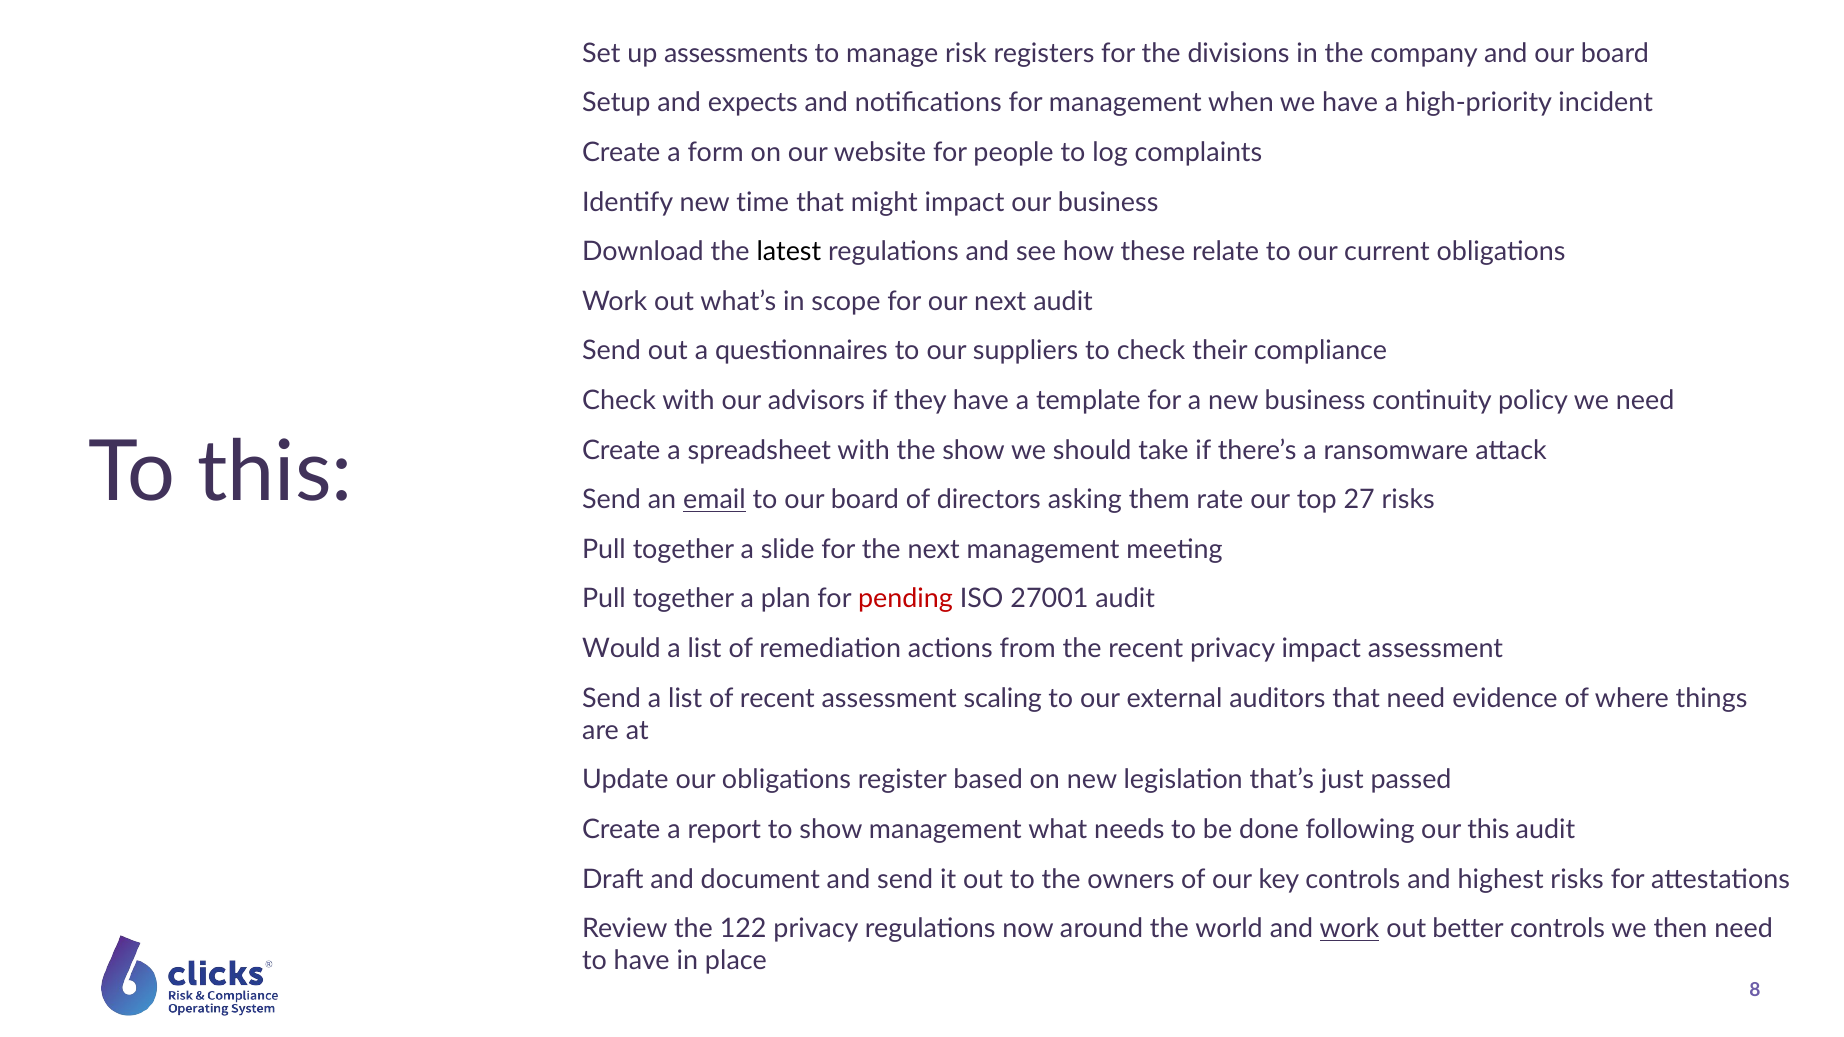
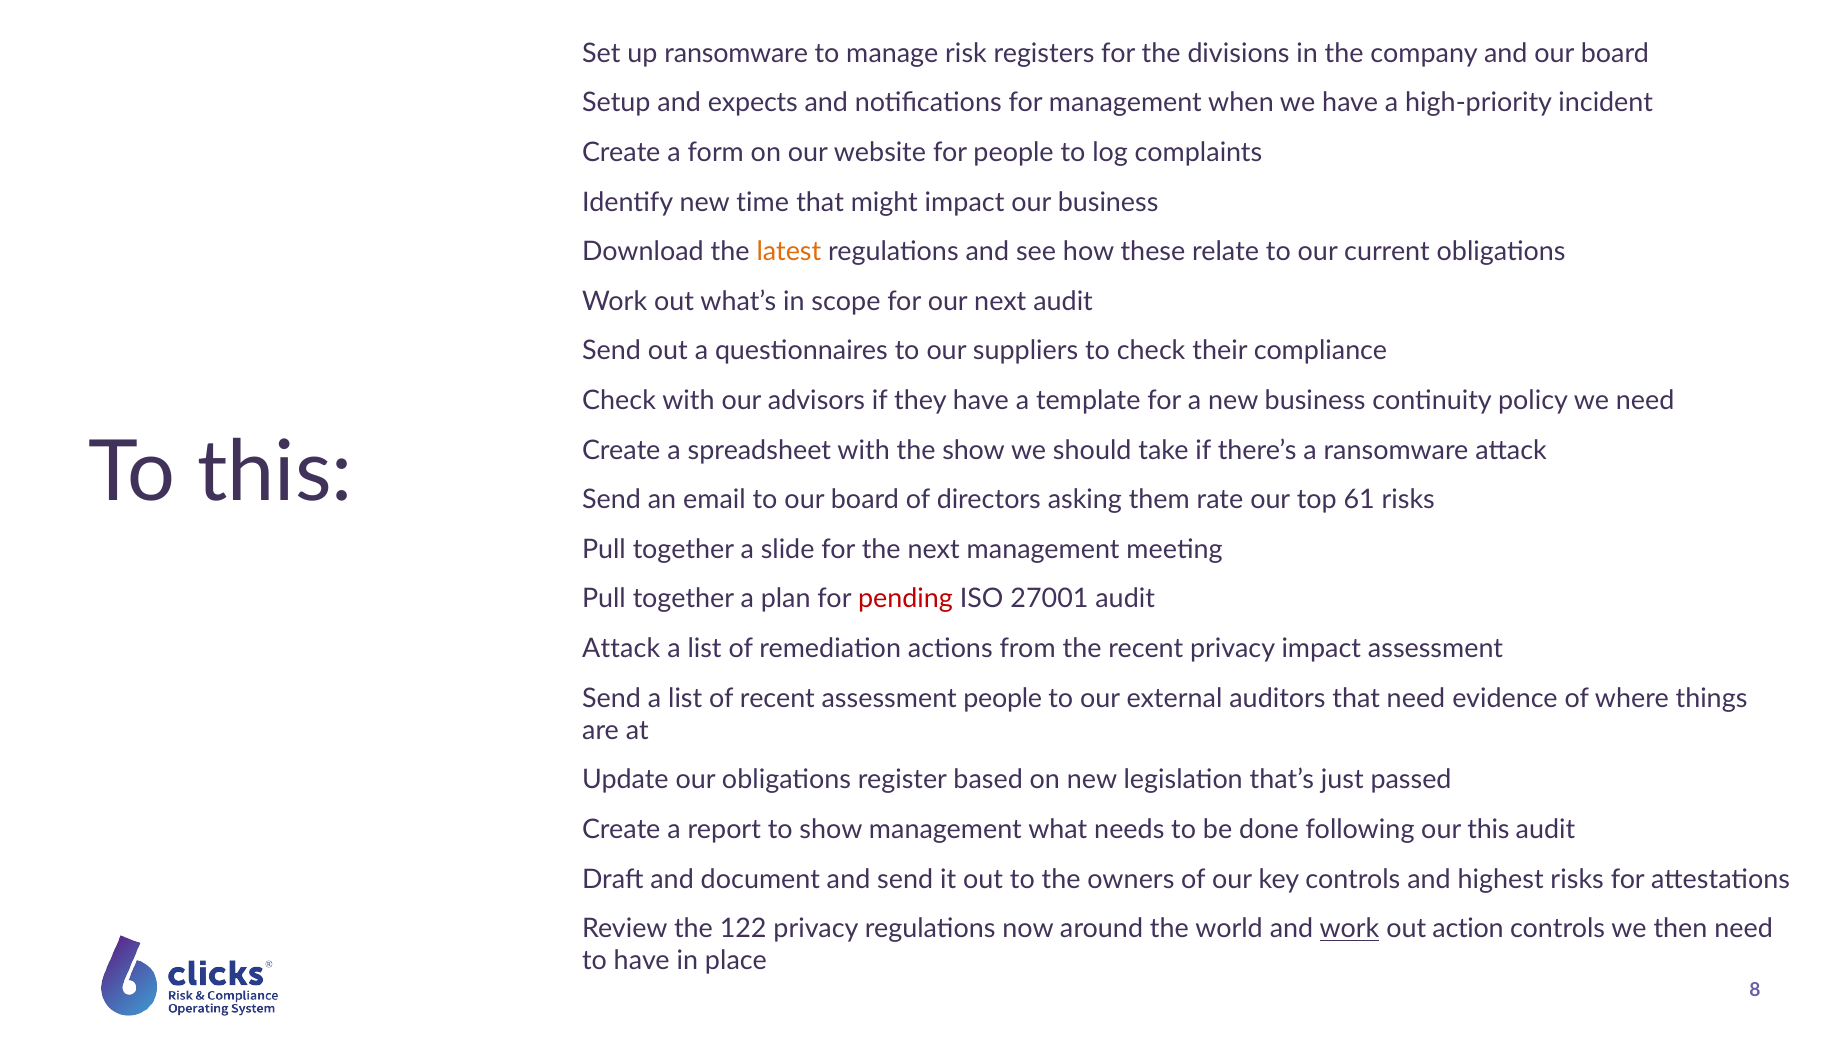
up assessments: assessments -> ransomware (736, 53)
latest colour: black -> orange (789, 252)
email underline: present -> none (715, 500)
27: 27 -> 61 (1359, 500)
Would: Would -> Attack (621, 649)
assessment scaling: scaling -> people (1003, 698)
better: better -> action (1468, 929)
